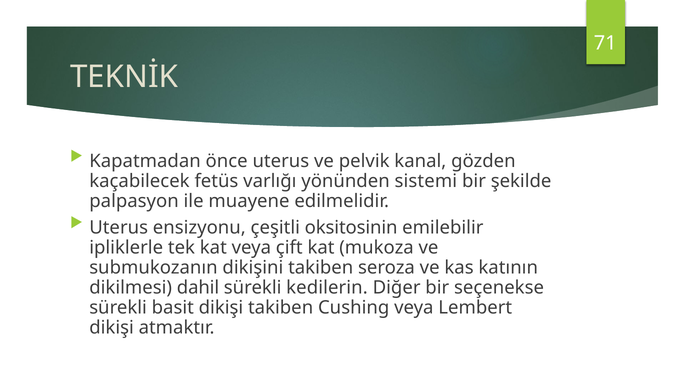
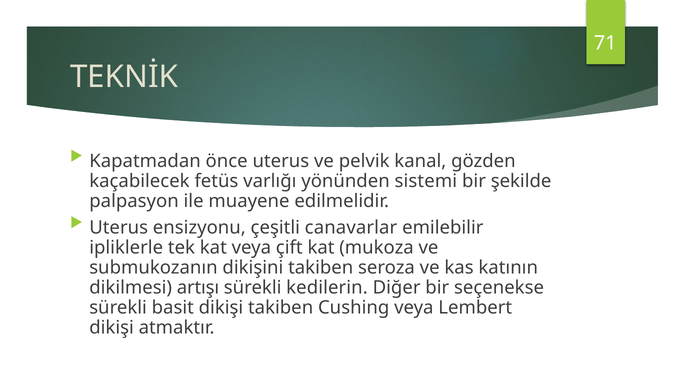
oksitosinin: oksitosinin -> canavarlar (351, 228)
dahil: dahil -> artışı (198, 288)
